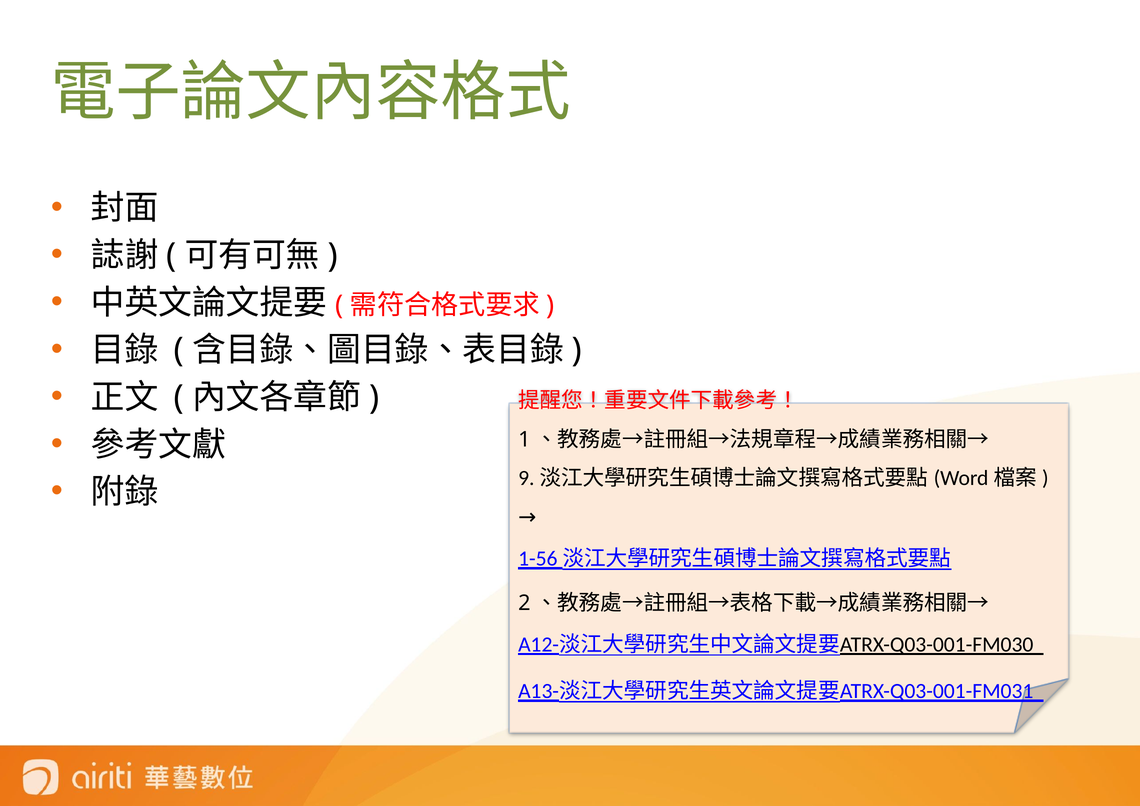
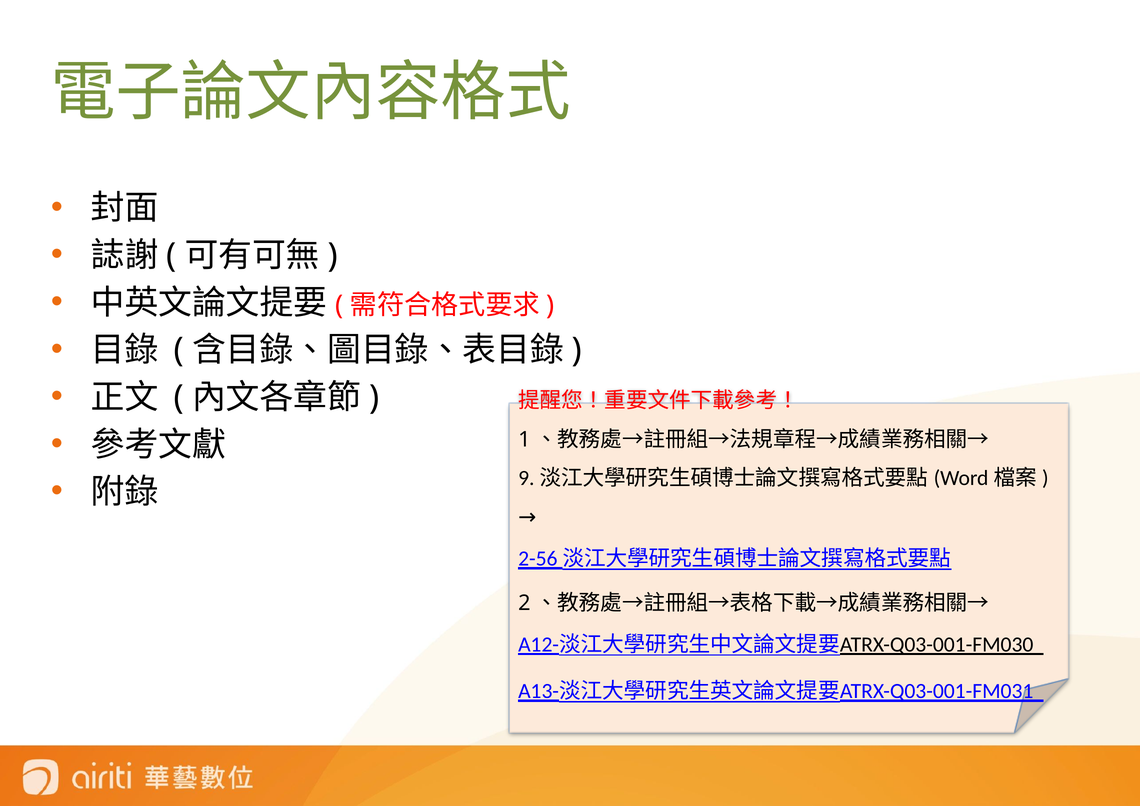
1-56: 1-56 -> 2-56 (538, 559)
